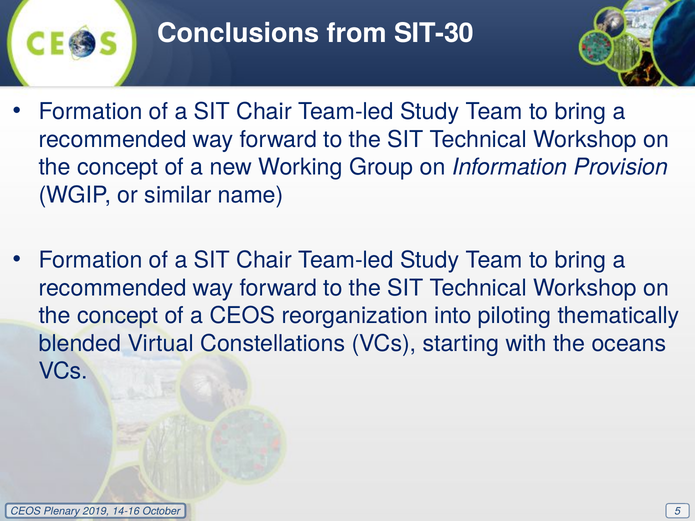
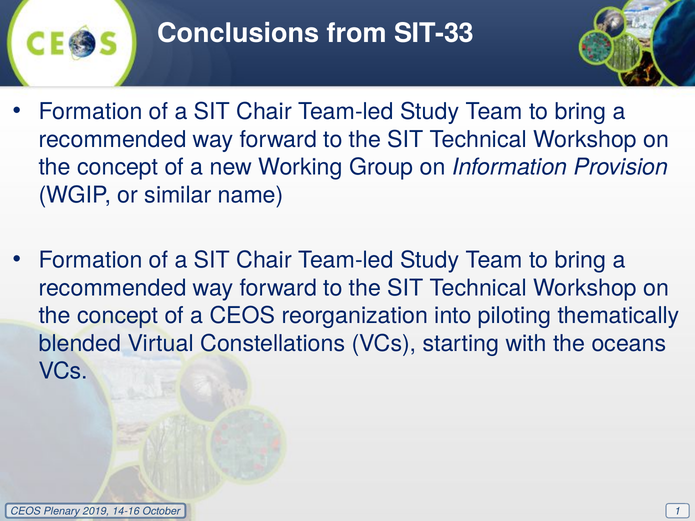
SIT-30: SIT-30 -> SIT-33 (434, 33)
5: 5 -> 1 (678, 512)
